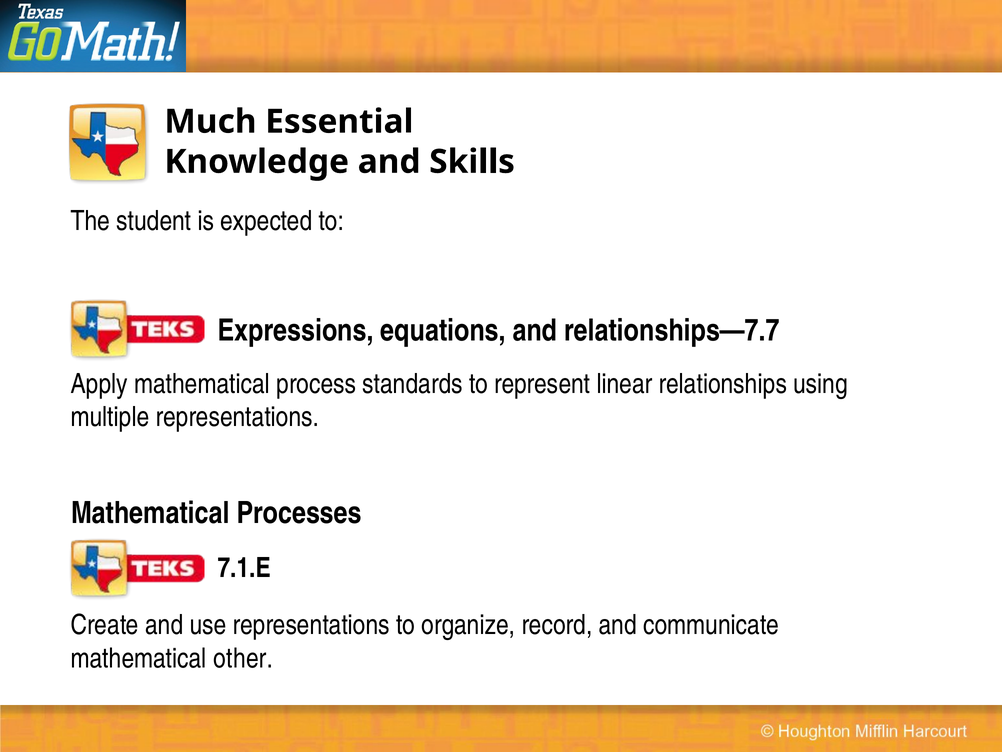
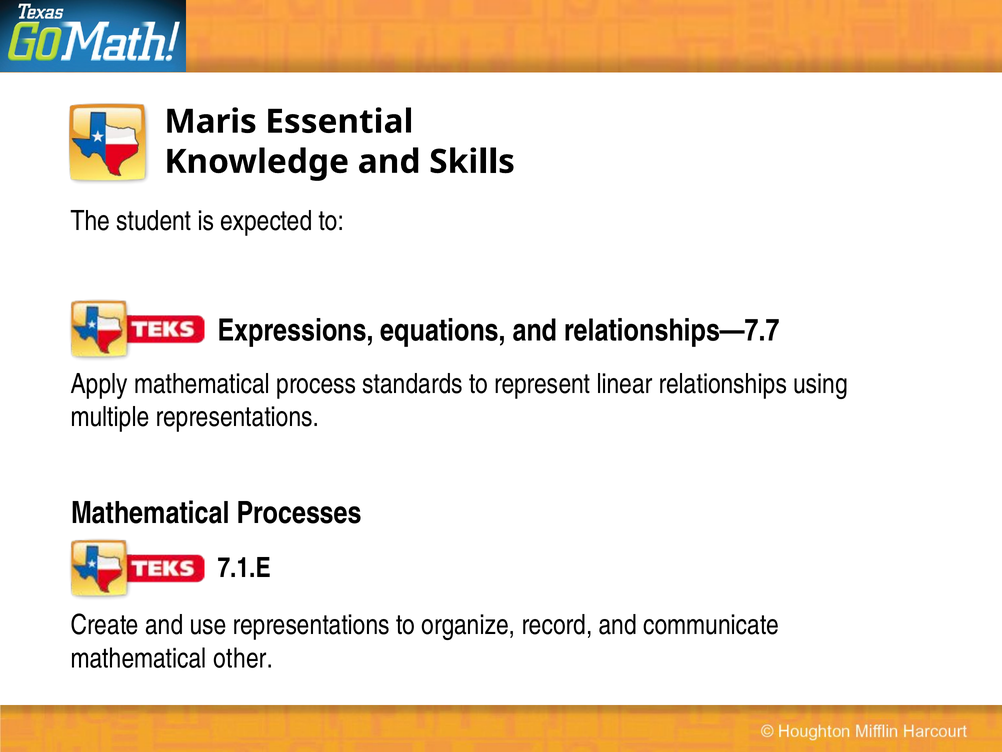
Much: Much -> Maris (211, 122)
